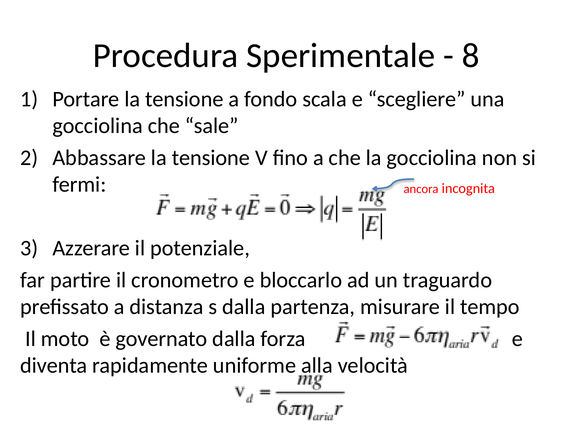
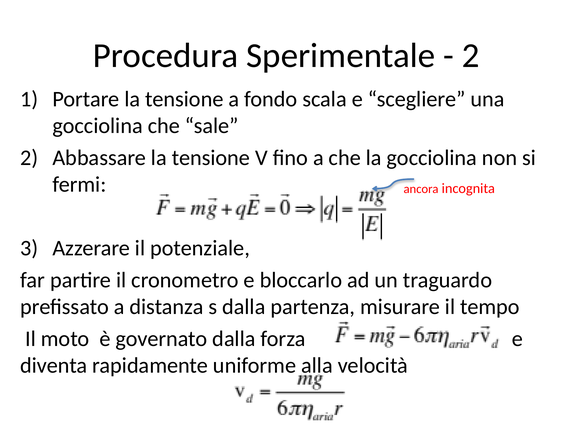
8: 8 -> 2 (471, 55)
